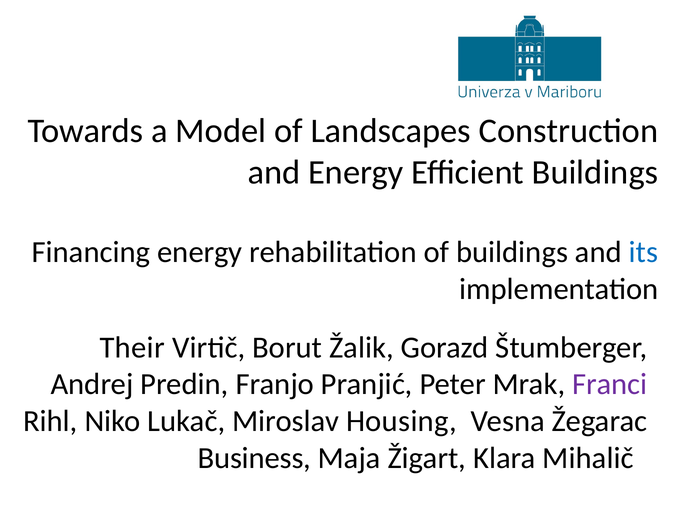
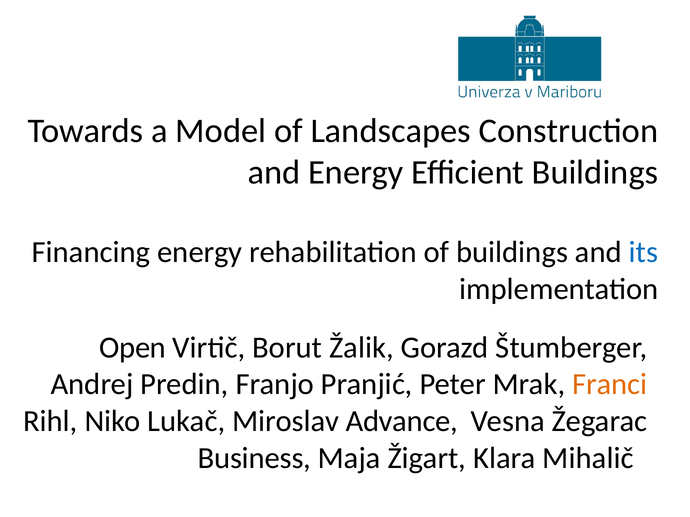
Their: Their -> Open (133, 348)
Franci colour: purple -> orange (610, 385)
Housing: Housing -> Advance (402, 422)
